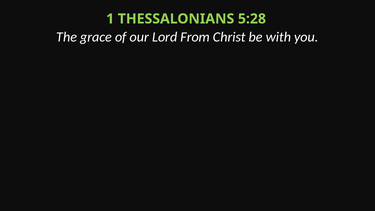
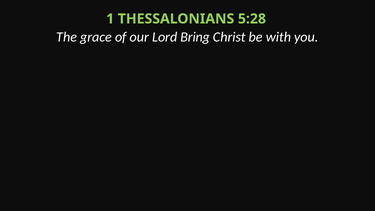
From: From -> Bring (195, 37)
